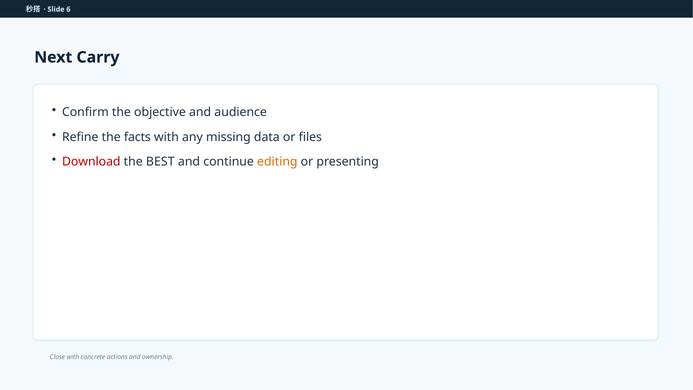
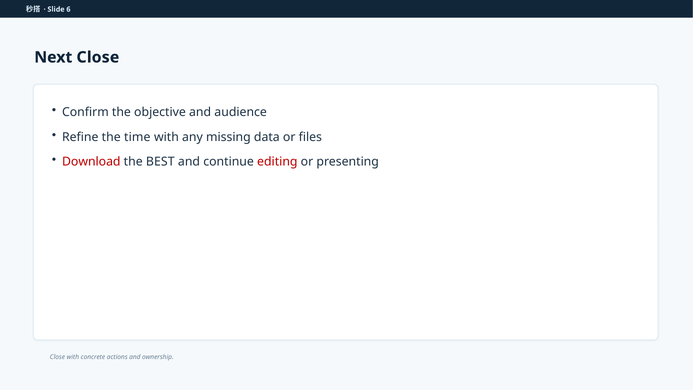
Next Carry: Carry -> Close (98, 57)
facts: facts -> time (137, 137)
editing colour: orange -> red (277, 162)
